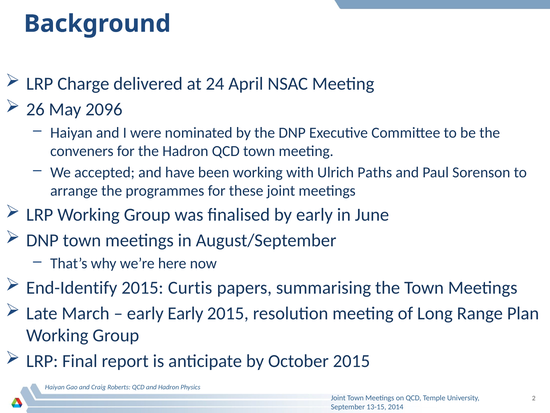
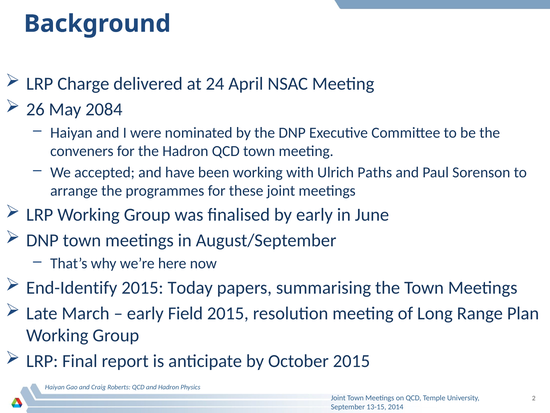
2096: 2096 -> 2084 (104, 109)
Curtis: Curtis -> Today (190, 287)
early Early: Early -> Field (185, 313)
